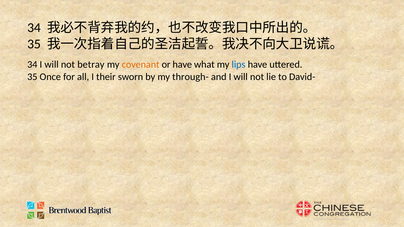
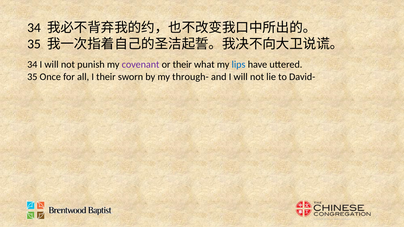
betray: betray -> punish (91, 65)
covenant colour: orange -> purple (141, 65)
or have: have -> their (182, 65)
